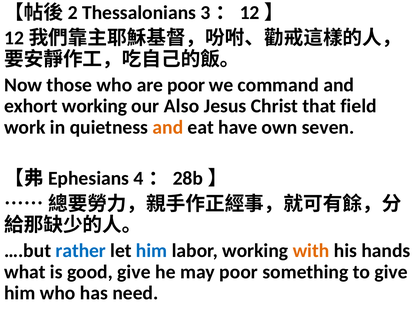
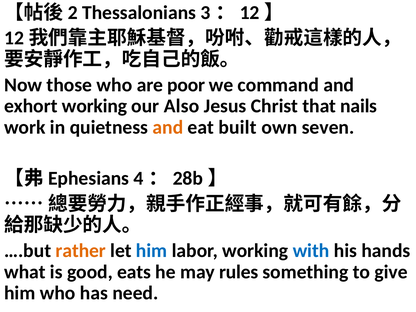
field: field -> nails (359, 106)
have: have -> built (238, 127)
rather colour: blue -> orange (81, 251)
with colour: orange -> blue (311, 251)
good give: give -> eats (134, 272)
may poor: poor -> rules (239, 272)
